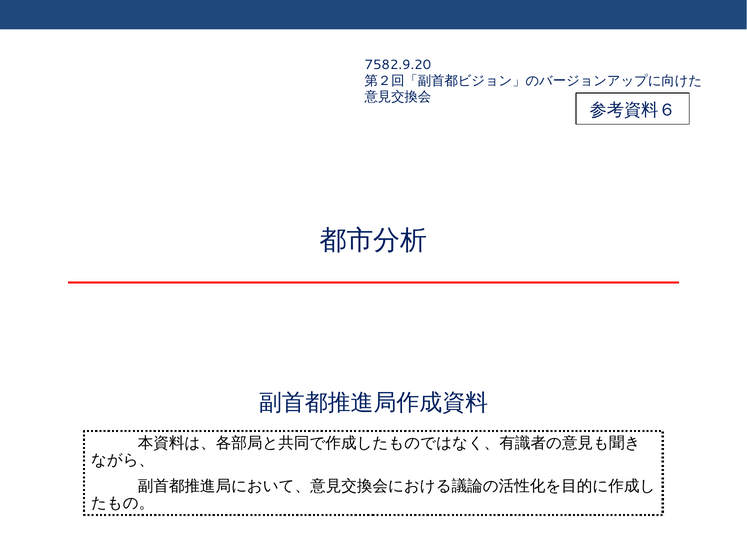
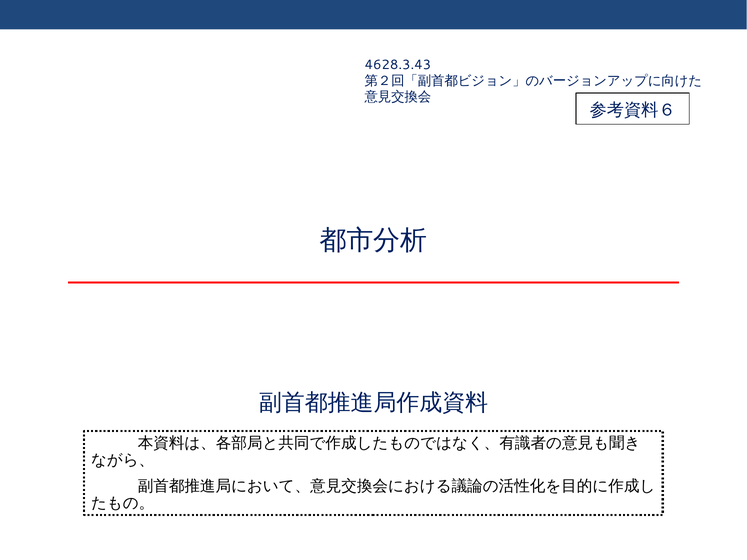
7582.9.20: 7582.9.20 -> 4628.3.43 (398, 65)
